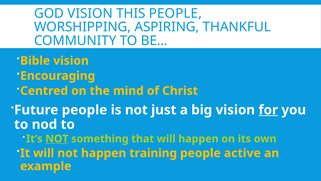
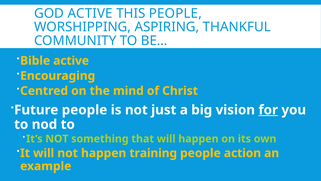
GOD VISION: VISION -> ACTIVE (90, 13)
Bible vision: vision -> active (71, 61)
NOT underline: present -> none (57, 139)
active: active -> action (242, 153)
